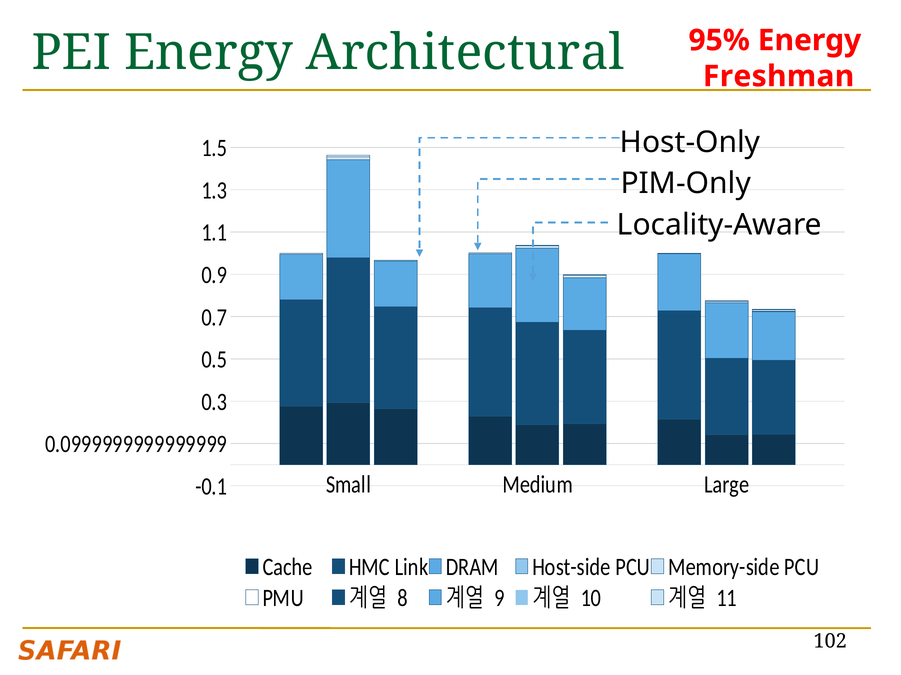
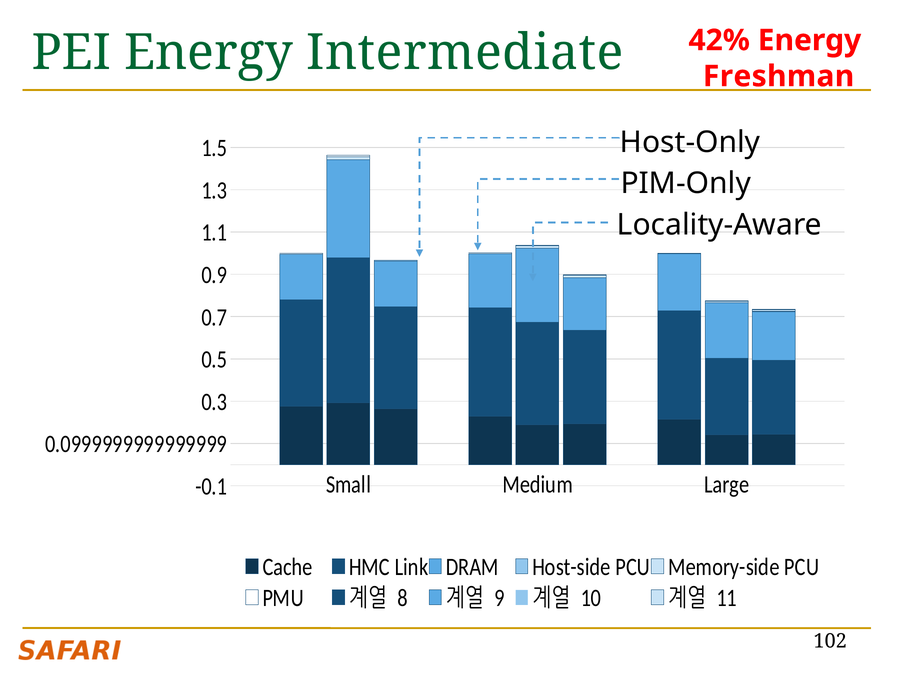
95%: 95% -> 42% (719, 40)
Architectural: Architectural -> Intermediate (465, 53)
